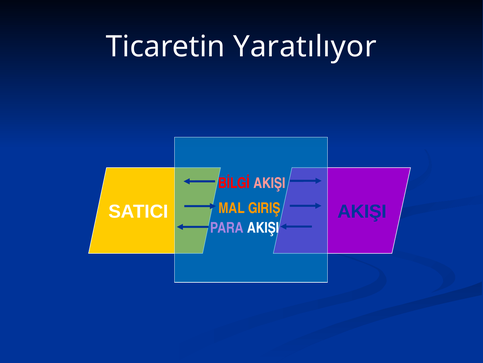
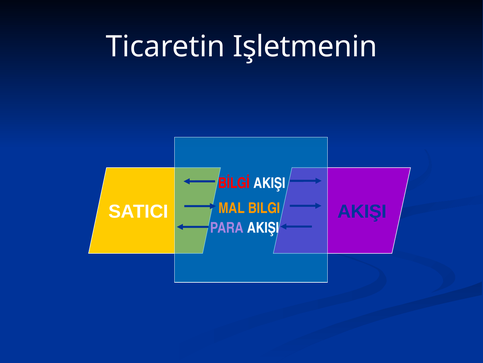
Yaratılıyor: Yaratılıyor -> Işletmenin (305, 47)
AKIŞI colour: pink -> white (269, 183)
GIRIŞ: GIRIŞ -> BILGI (264, 208)
